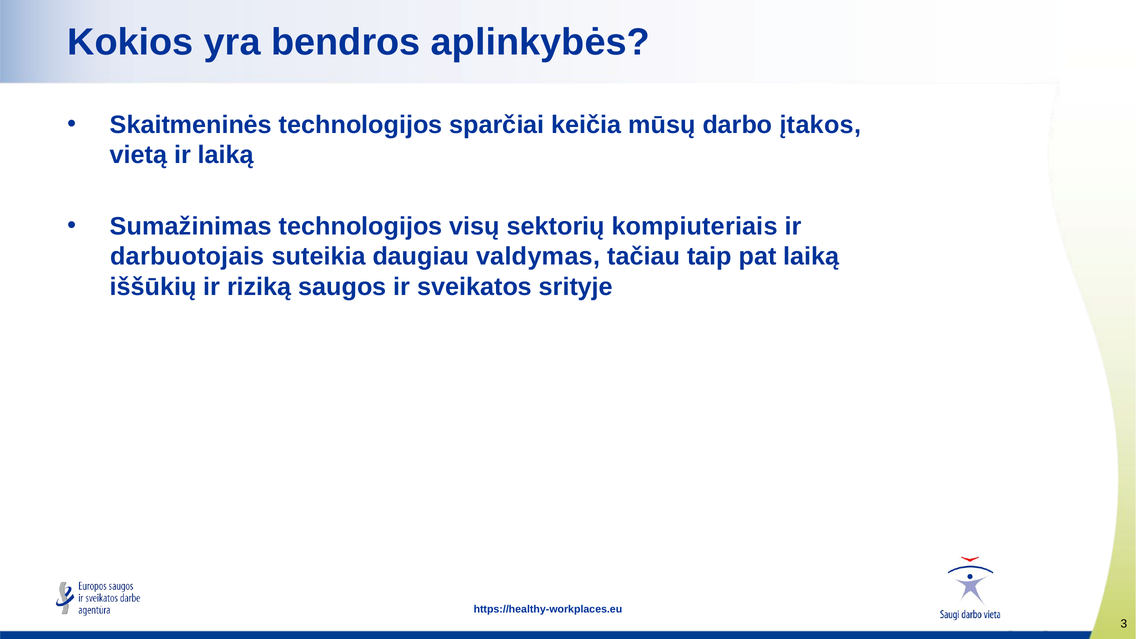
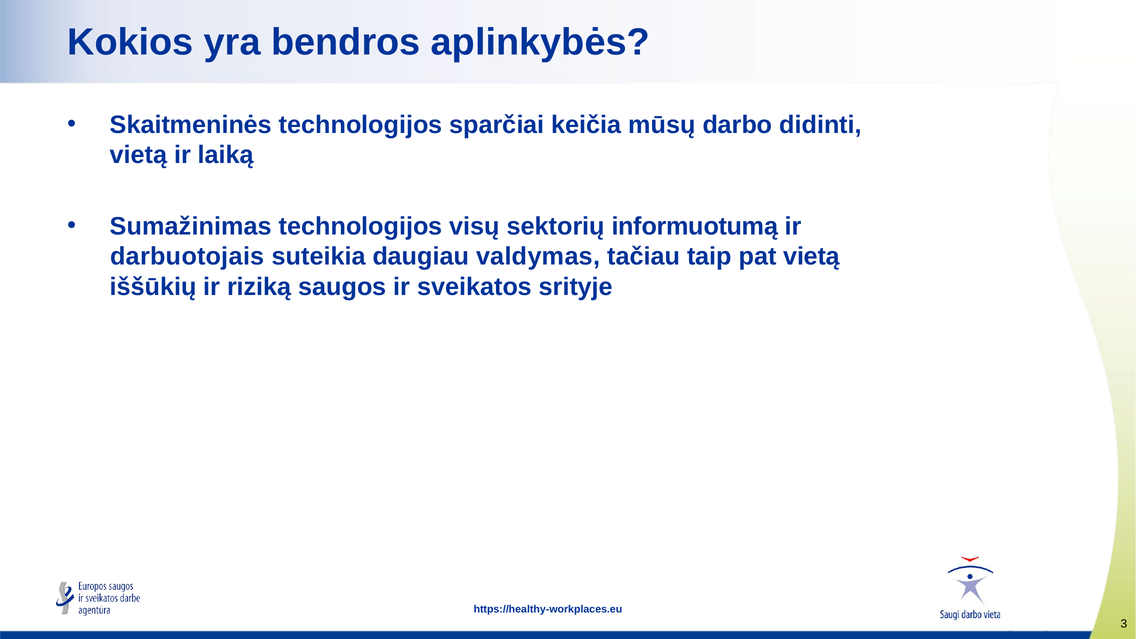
įtakos: įtakos -> didinti (821, 125)
kompiuteriais: kompiuteriais -> informuotumą (695, 226)
pat laiką: laiką -> vietą (812, 257)
